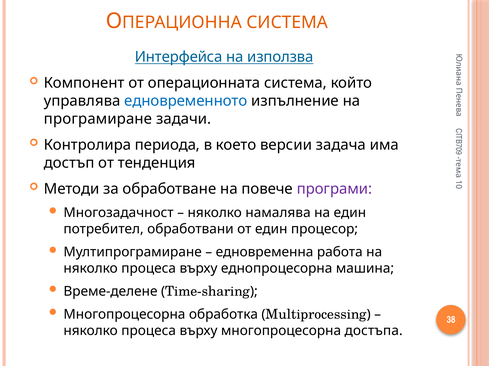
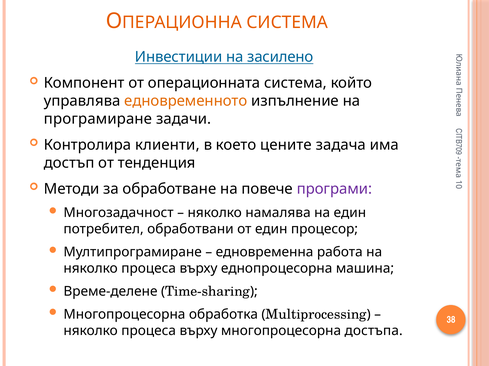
Интерфейса: Интерфейса -> Инвестиции (179, 57)
използва: използва -> засилено (280, 57)
едновременното colour: blue -> orange (186, 101)
периода: периода -> клиенти (167, 145)
версии: версии -> цените (286, 145)
